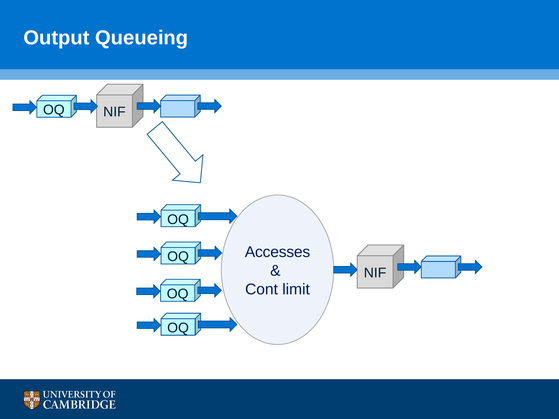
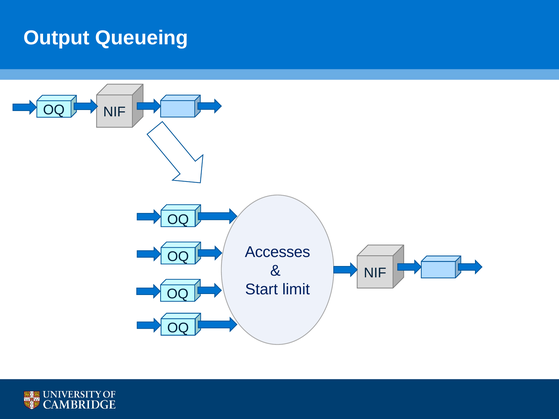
Cont: Cont -> Start (262, 290)
